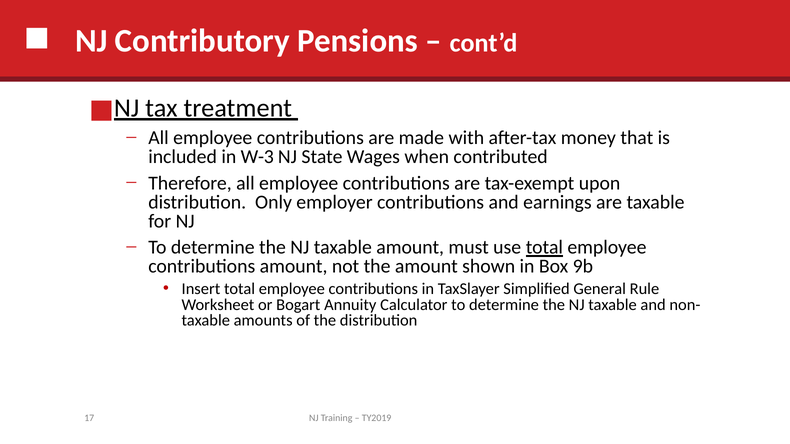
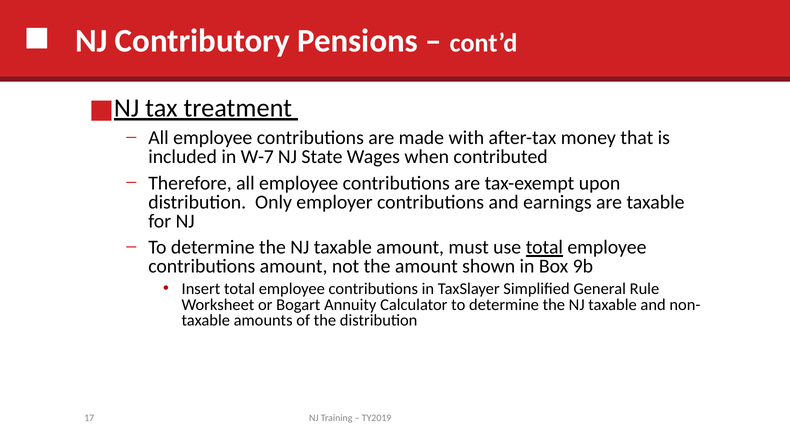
W-3: W-3 -> W-7 (257, 157)
